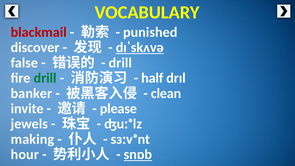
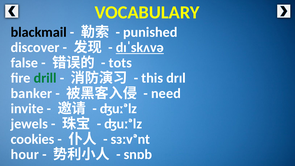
blackmail colour: red -> black (39, 32)
drill: drill -> tots (120, 63)
half: half -> this (152, 78)
clean: clean -> need (166, 93)
please: please -> ʤuːᵊlz (118, 109)
making: making -> cookies (33, 139)
snɒb underline: present -> none (138, 154)
